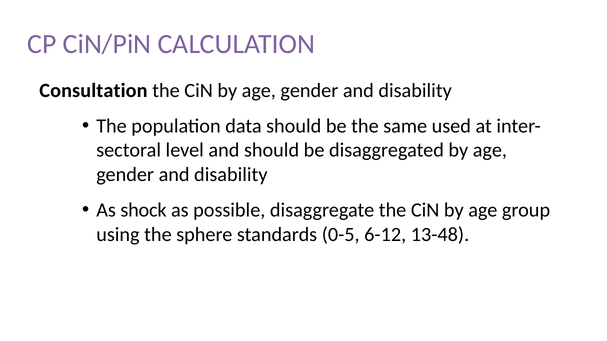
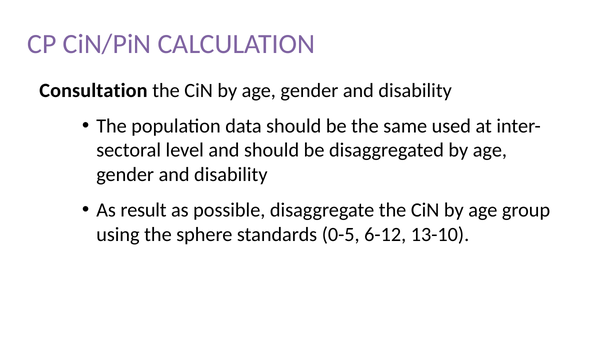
shock: shock -> result (144, 210)
13-48: 13-48 -> 13-10 (440, 235)
